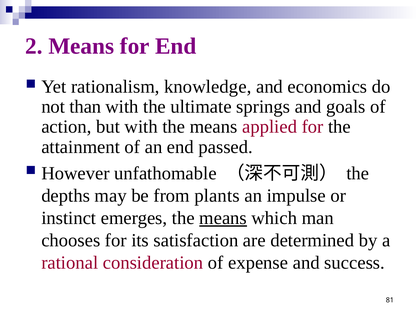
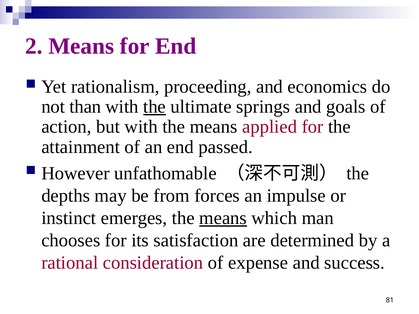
knowledge: knowledge -> proceeding (208, 87)
the underline: none -> present (155, 107)
plants: plants -> forces (217, 196)
